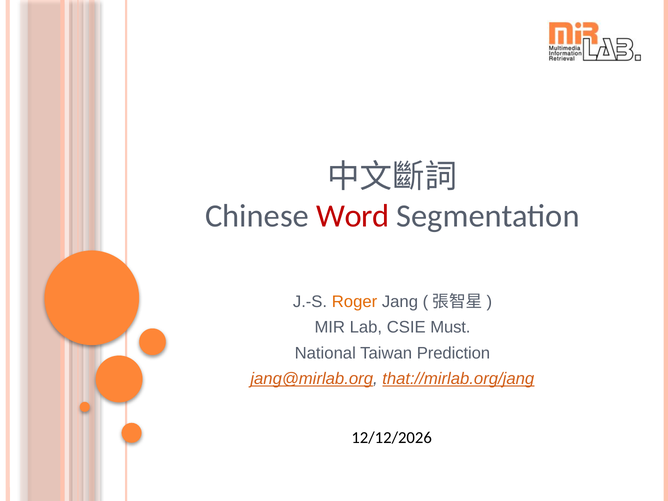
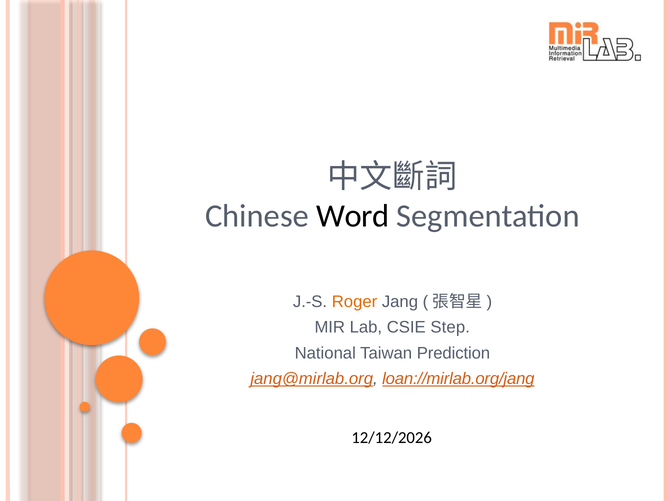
Word colour: red -> black (353, 216)
Must: Must -> Step (450, 327)
that://mirlab.org/jang: that://mirlab.org/jang -> loan://mirlab.org/jang (458, 379)
